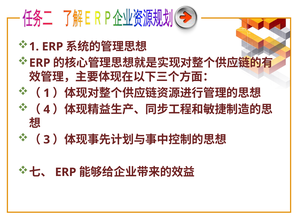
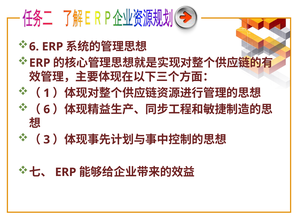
1: 1 -> 6 (34, 47)
4: 4 -> 6 (47, 109)
